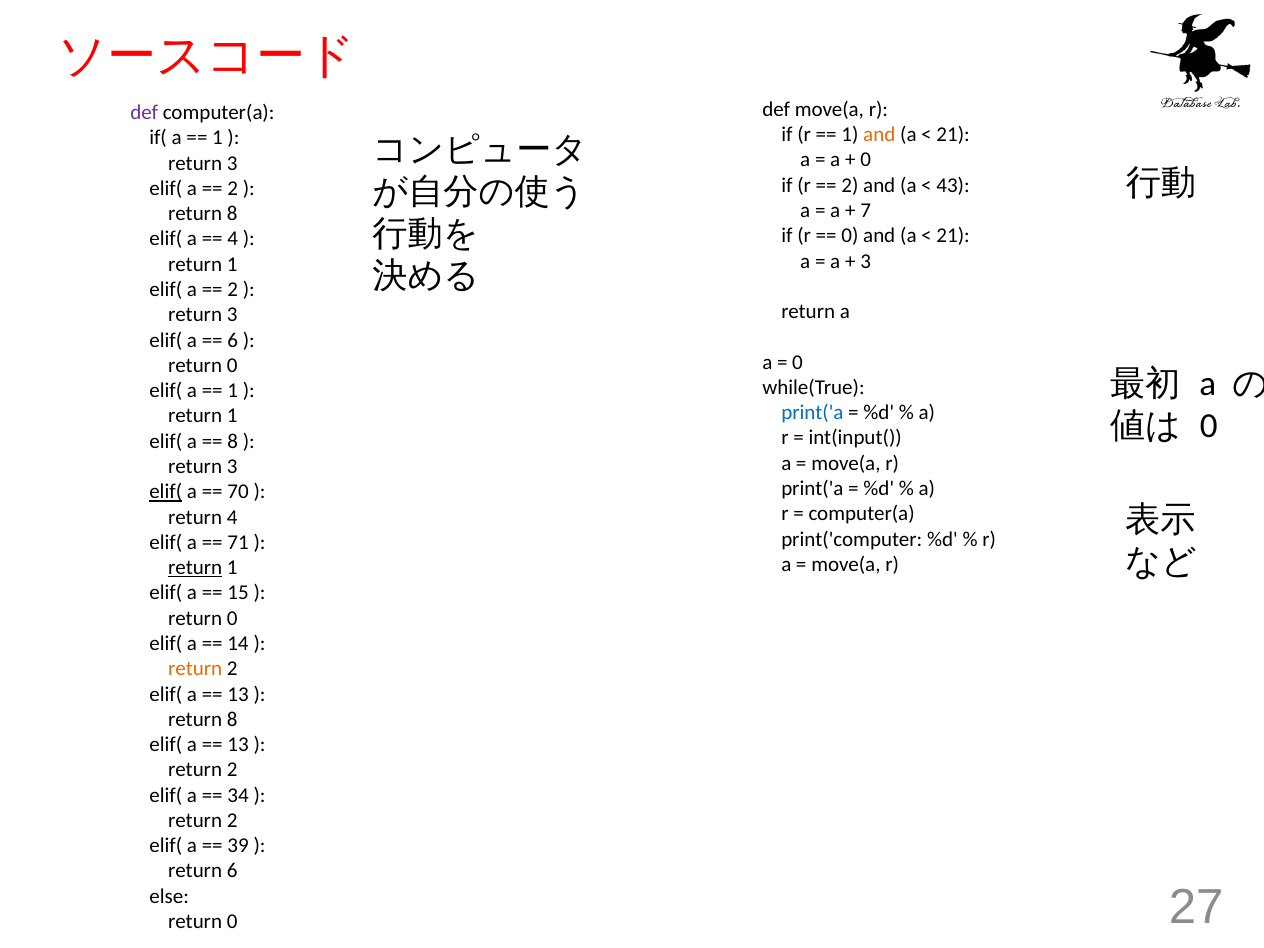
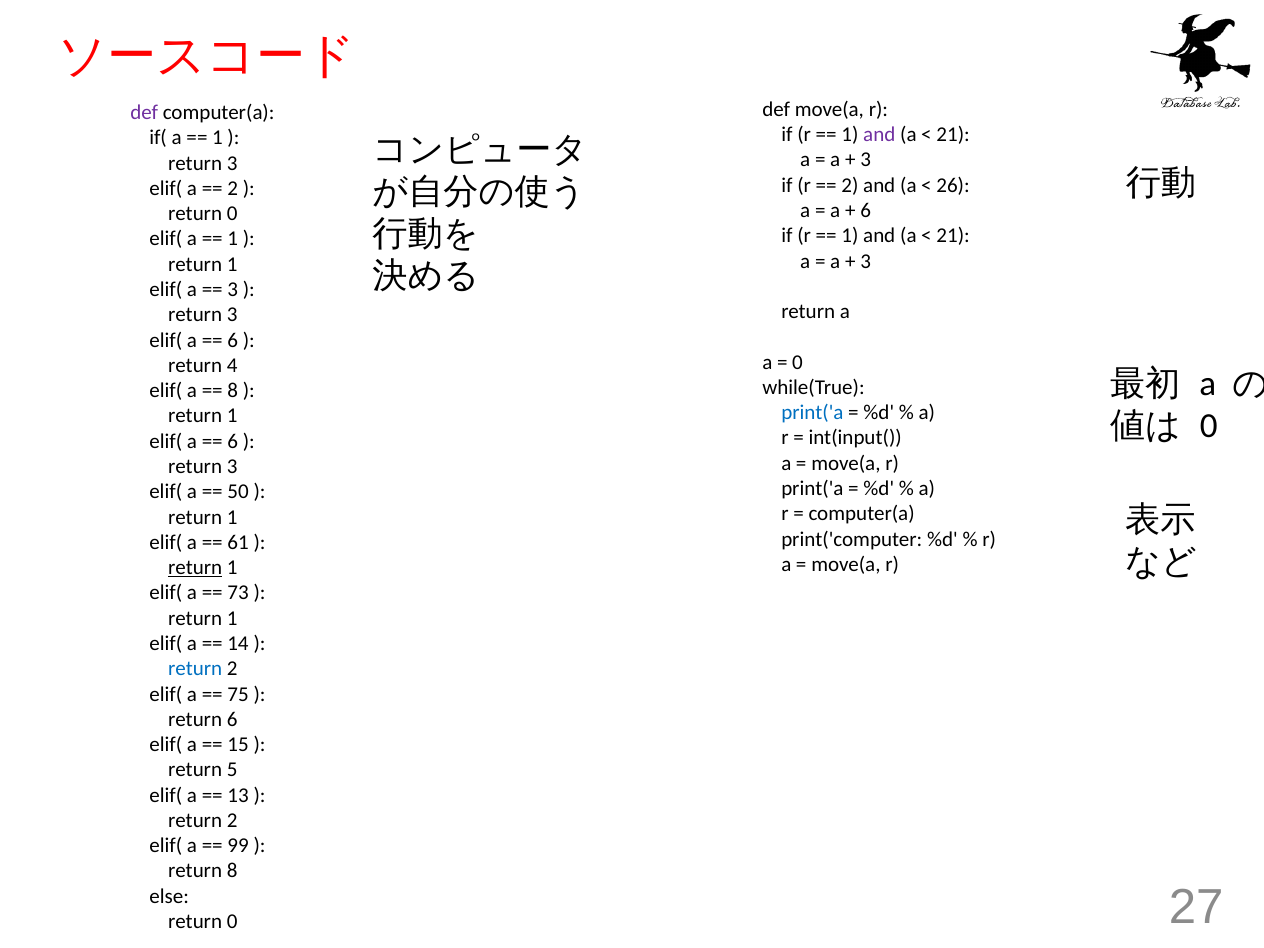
and colour: orange -> purple (879, 135)
0: 0 -> 3 (866, 160)
43: 43 -> 26 (953, 185)
7: 7 -> 6 (866, 211)
8: 8 -> 0 (232, 214)
0: 0 -> 1 (850, 236)
4: 4 -> 1 (233, 239)
2: 2 -> 3 (233, 290)
0: 0 -> 4 (232, 365)
1: 1 -> 8 (233, 391)
8: 8 -> 6 (233, 441)
elif( underline: present -> none (166, 492)
70: 70 -> 50 (238, 492)
4: 4 -> 1 (232, 517)
71: 71 -> 61 (238, 542)
15: 15 -> 73 (238, 593)
0: 0 -> 1 (232, 618)
return colour: orange -> blue (195, 669)
13: 13 -> 75 (238, 694)
8: 8 -> 6 (232, 719)
13: 13 -> 15 (238, 745)
2: 2 -> 5 (232, 770)
34: 34 -> 13 (238, 795)
39: 39 -> 99 (238, 846)
return 6: 6 -> 8 (232, 871)
